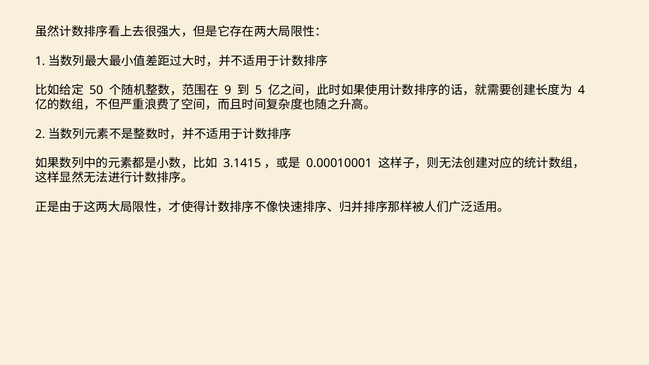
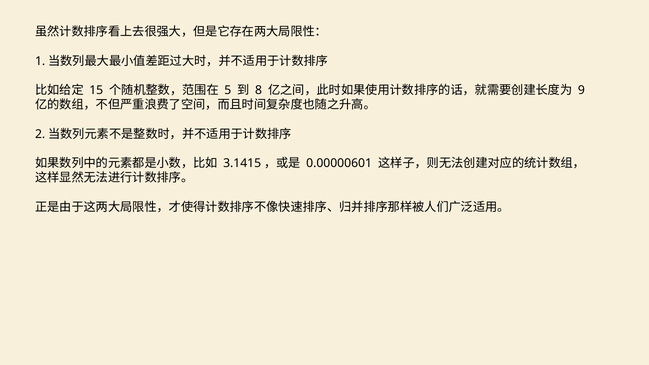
50: 50 -> 15 (96, 90)
9: 9 -> 5 (228, 90)
5: 5 -> 8 (259, 90)
4: 4 -> 9 (581, 90)
0.00010001: 0.00010001 -> 0.00000601 (339, 163)
